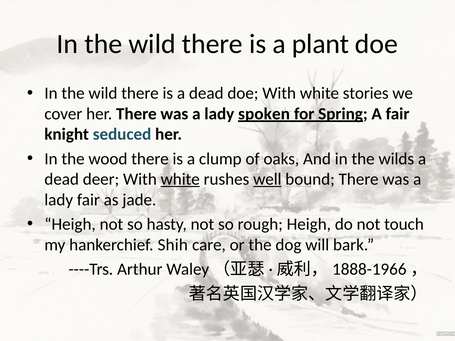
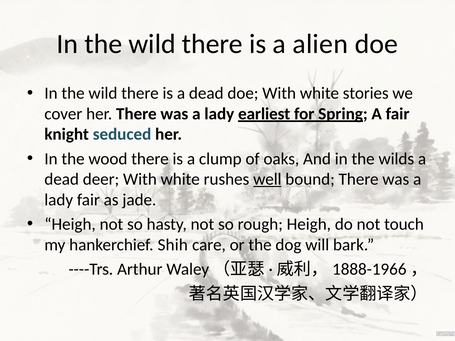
plant: plant -> alien (320, 44)
spoken: spoken -> earliest (264, 114)
white underline: present -> none (180, 179)
